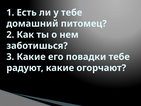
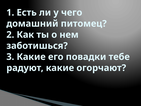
у тебе: тебе -> чего (72, 13)
